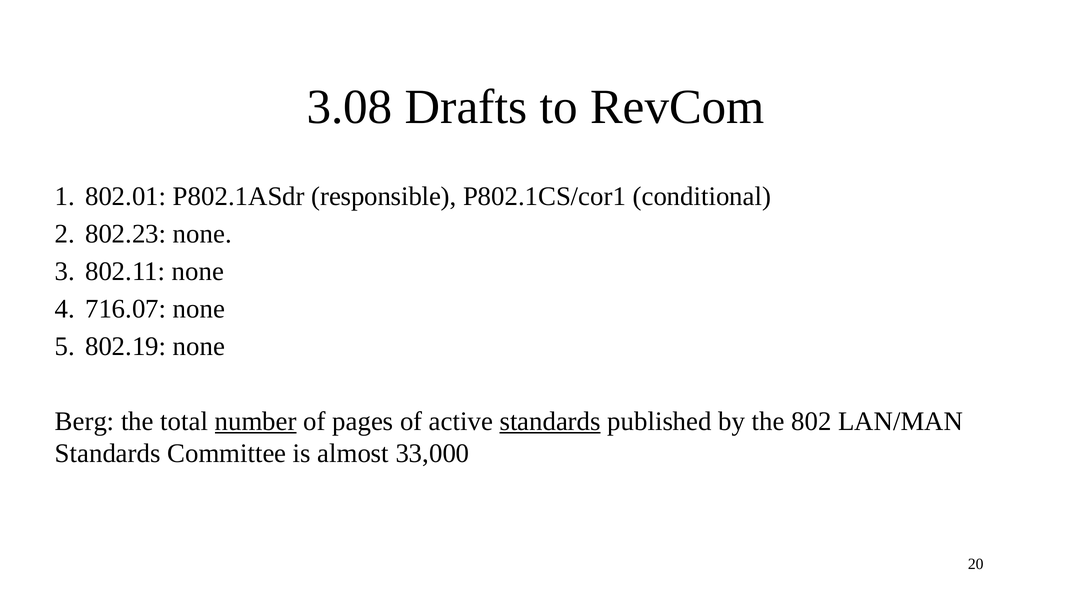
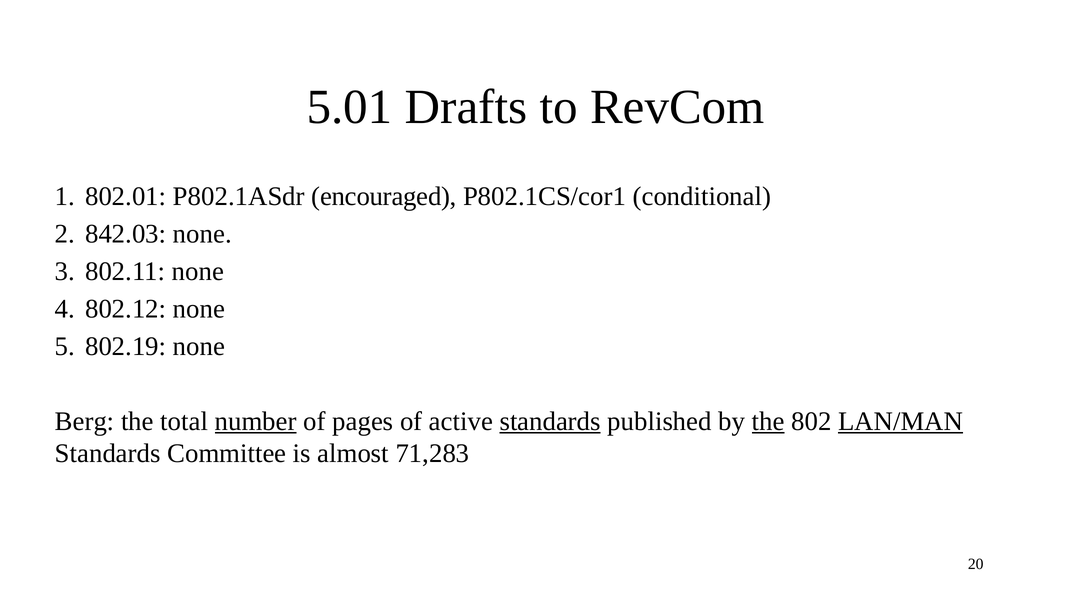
3.08: 3.08 -> 5.01 (349, 107)
responsible: responsible -> encouraged (384, 196)
802.23: 802.23 -> 842.03 (126, 234)
716.07: 716.07 -> 802.12 (126, 309)
the underline: none -> present (768, 421)
LAN/MAN underline: none -> present (901, 421)
33,000: 33,000 -> 71,283 (432, 453)
